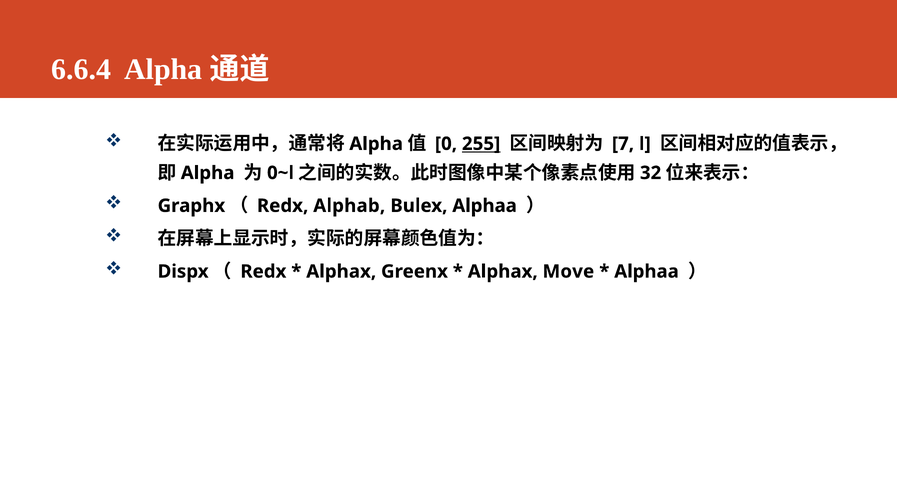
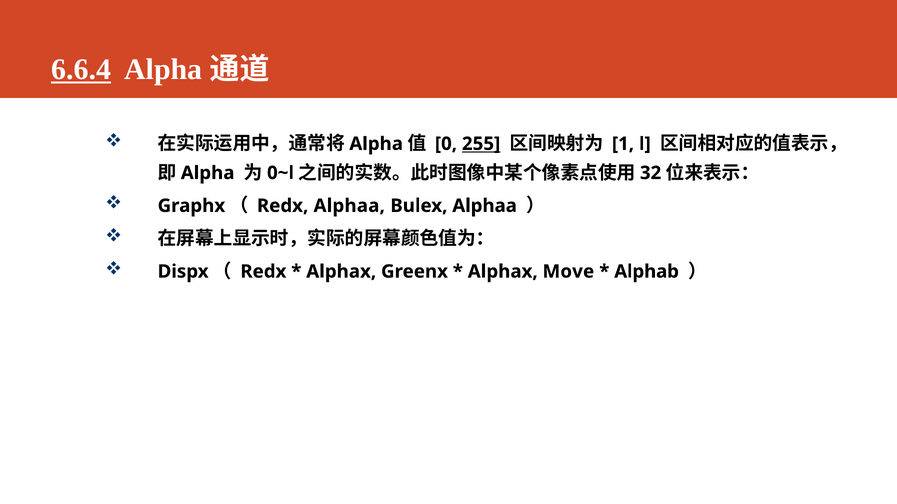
6.6.4 underline: none -> present (81, 70)
7: 7 -> 1 (623, 144)
Redx Alphab: Alphab -> Alphaa (349, 206)
Alphaa: Alphaa -> Alphab (647, 272)
